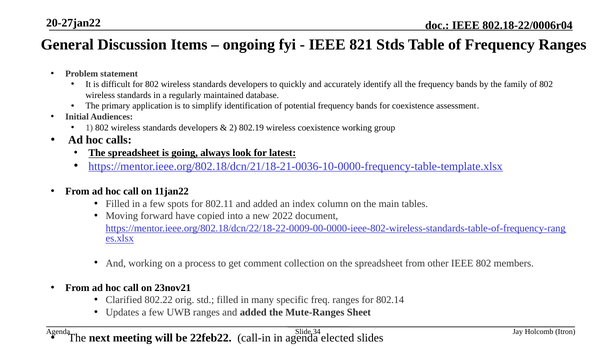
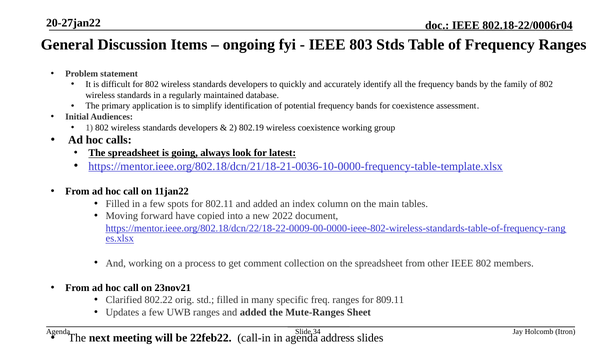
821: 821 -> 803 (361, 45)
802.14: 802.14 -> 809.11 (390, 301)
elected: elected -> address (338, 338)
